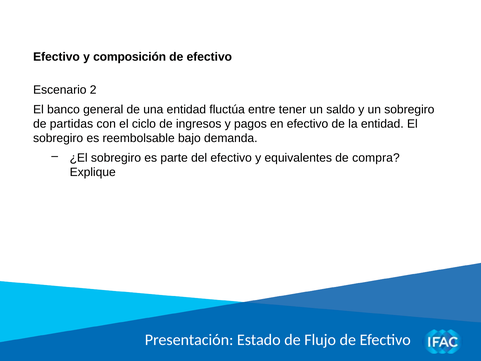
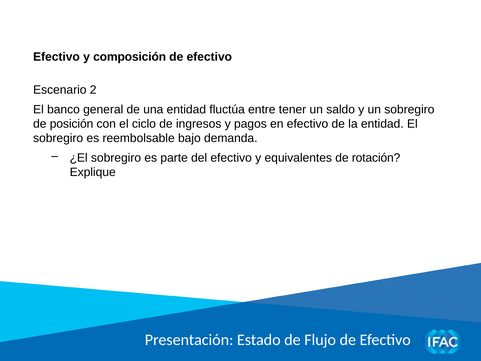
partidas: partidas -> posición (72, 124)
compra: compra -> rotación (376, 158)
